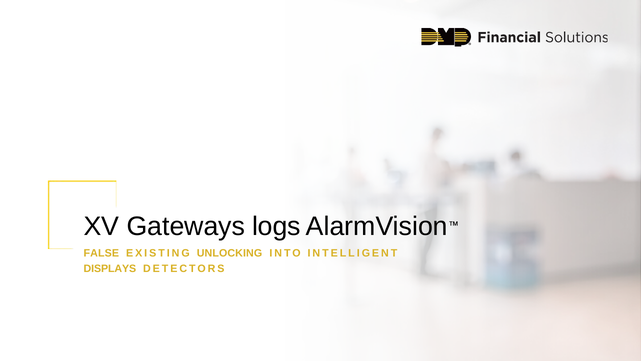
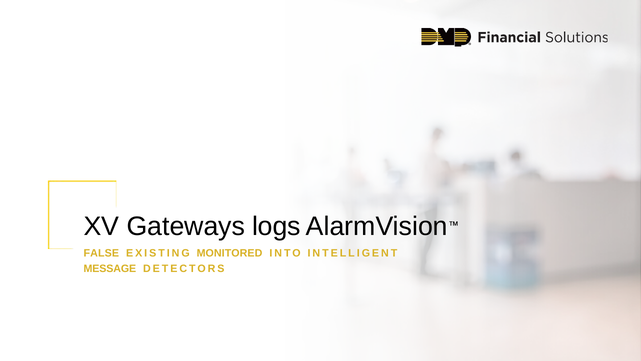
UNLOCKING: UNLOCKING -> MONITORED (230, 253)
DISPLAYS: DISPLAYS -> MESSAGE (110, 269)
